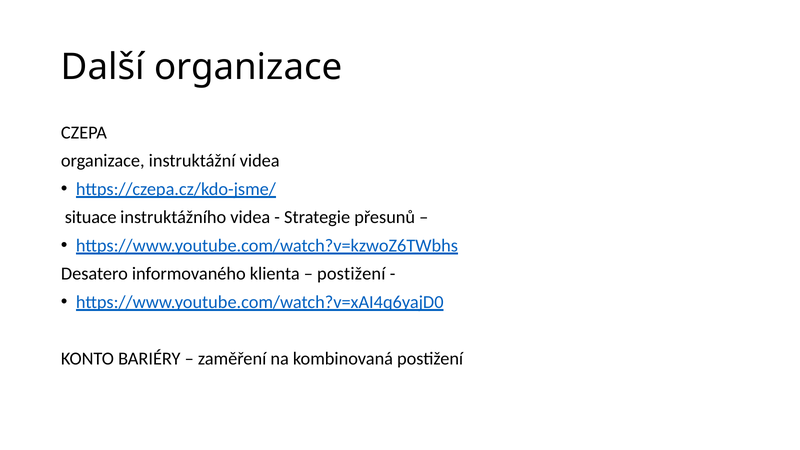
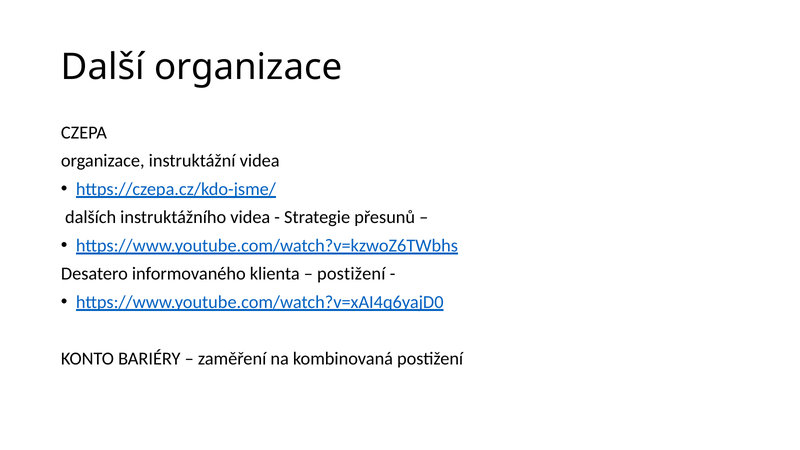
situace: situace -> dalších (91, 217)
